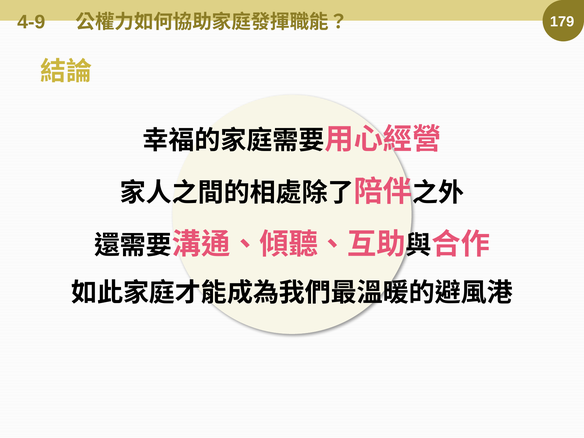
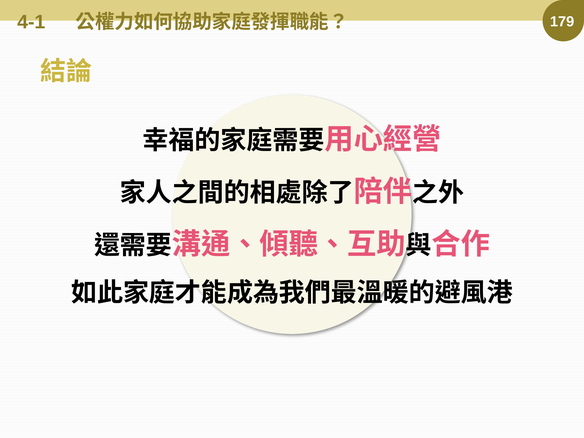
4-9: 4-9 -> 4-1 (31, 22)
